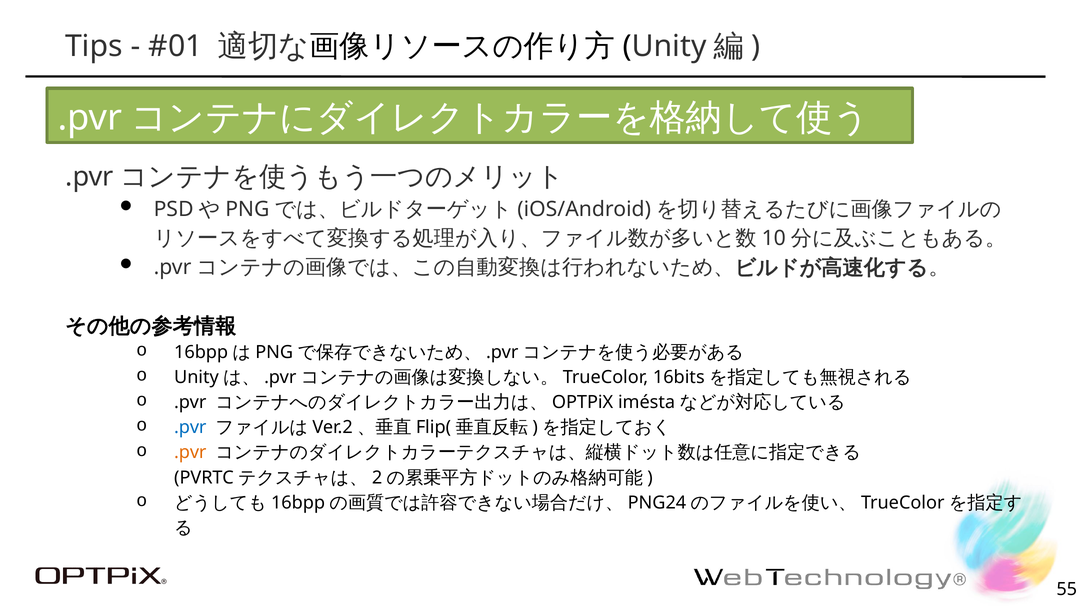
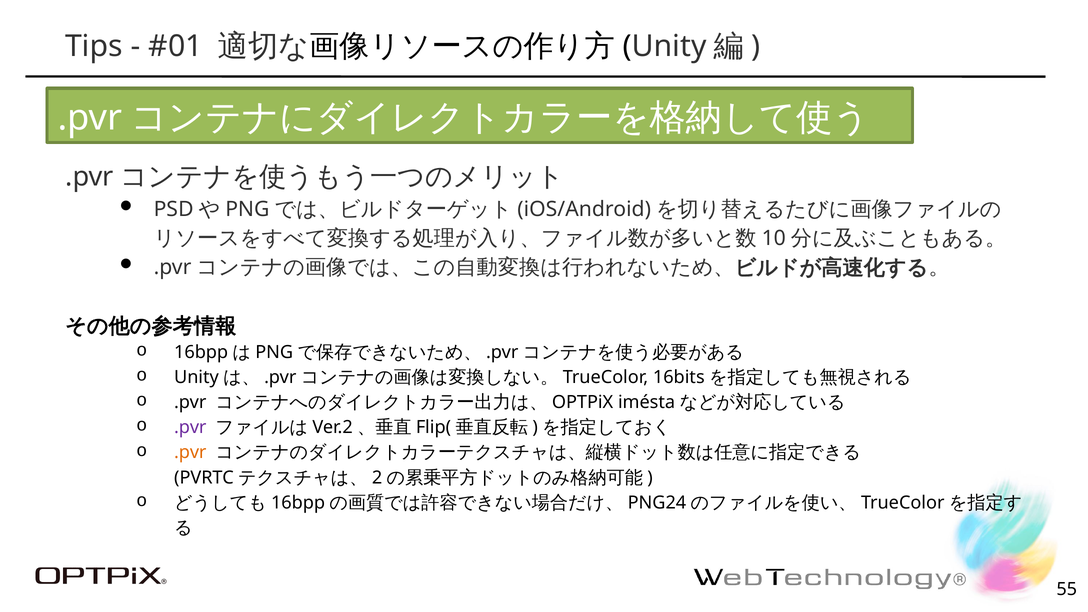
.pvr colour: blue -> purple (190, 428)
